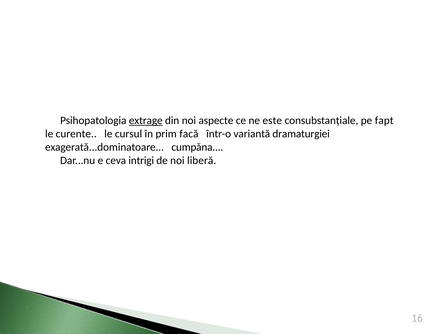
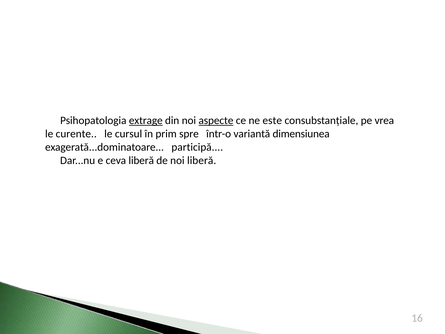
aspecte underline: none -> present (216, 120)
fapt: fapt -> vrea (384, 120)
facă: facă -> spre (189, 134)
dramaturgiei: dramaturgiei -> dimensiunea (301, 134)
cumpǎna: cumpǎna -> participă (197, 147)
ceva intrigi: intrigi -> liberă (141, 160)
